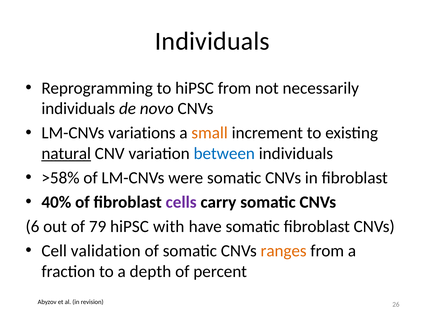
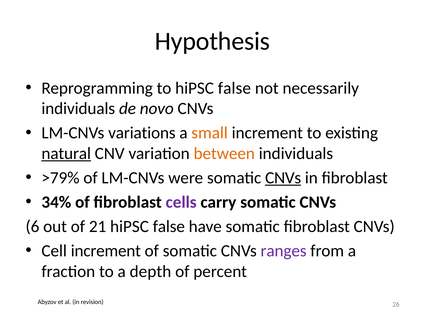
Individuals: Individuals -> Hypothesis (212, 41)
to hiPSC from: from -> false (234, 88)
between colour: blue -> orange (224, 153)
>58%: >58% -> >79% (60, 178)
CNVs underline: none -> present (283, 178)
40%: 40% -> 34% (56, 202)
79: 79 -> 21 (98, 226)
with: with -> false (169, 226)
Cell validation: validation -> increment (106, 251)
ranges colour: orange -> purple (284, 251)
